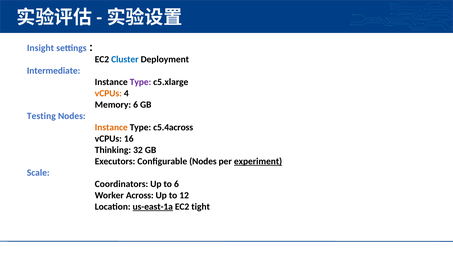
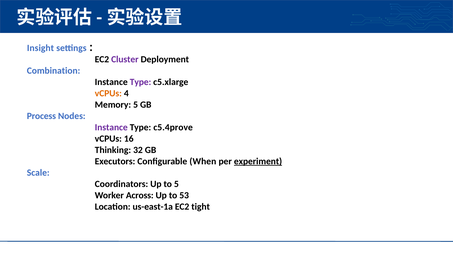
Cluster colour: blue -> purple (125, 59)
Intermediate: Intermediate -> Combination (54, 71)
Memory 6: 6 -> 5 (136, 105)
Testing: Testing -> Process (41, 116)
Instance colour: orange -> purple (111, 127)
c5.4across: c5.4across -> c5.4prove (173, 127)
Configurable Nodes: Nodes -> When (203, 161)
to 6: 6 -> 5 (176, 184)
12: 12 -> 53 (184, 195)
us-east-1a underline: present -> none (153, 207)
